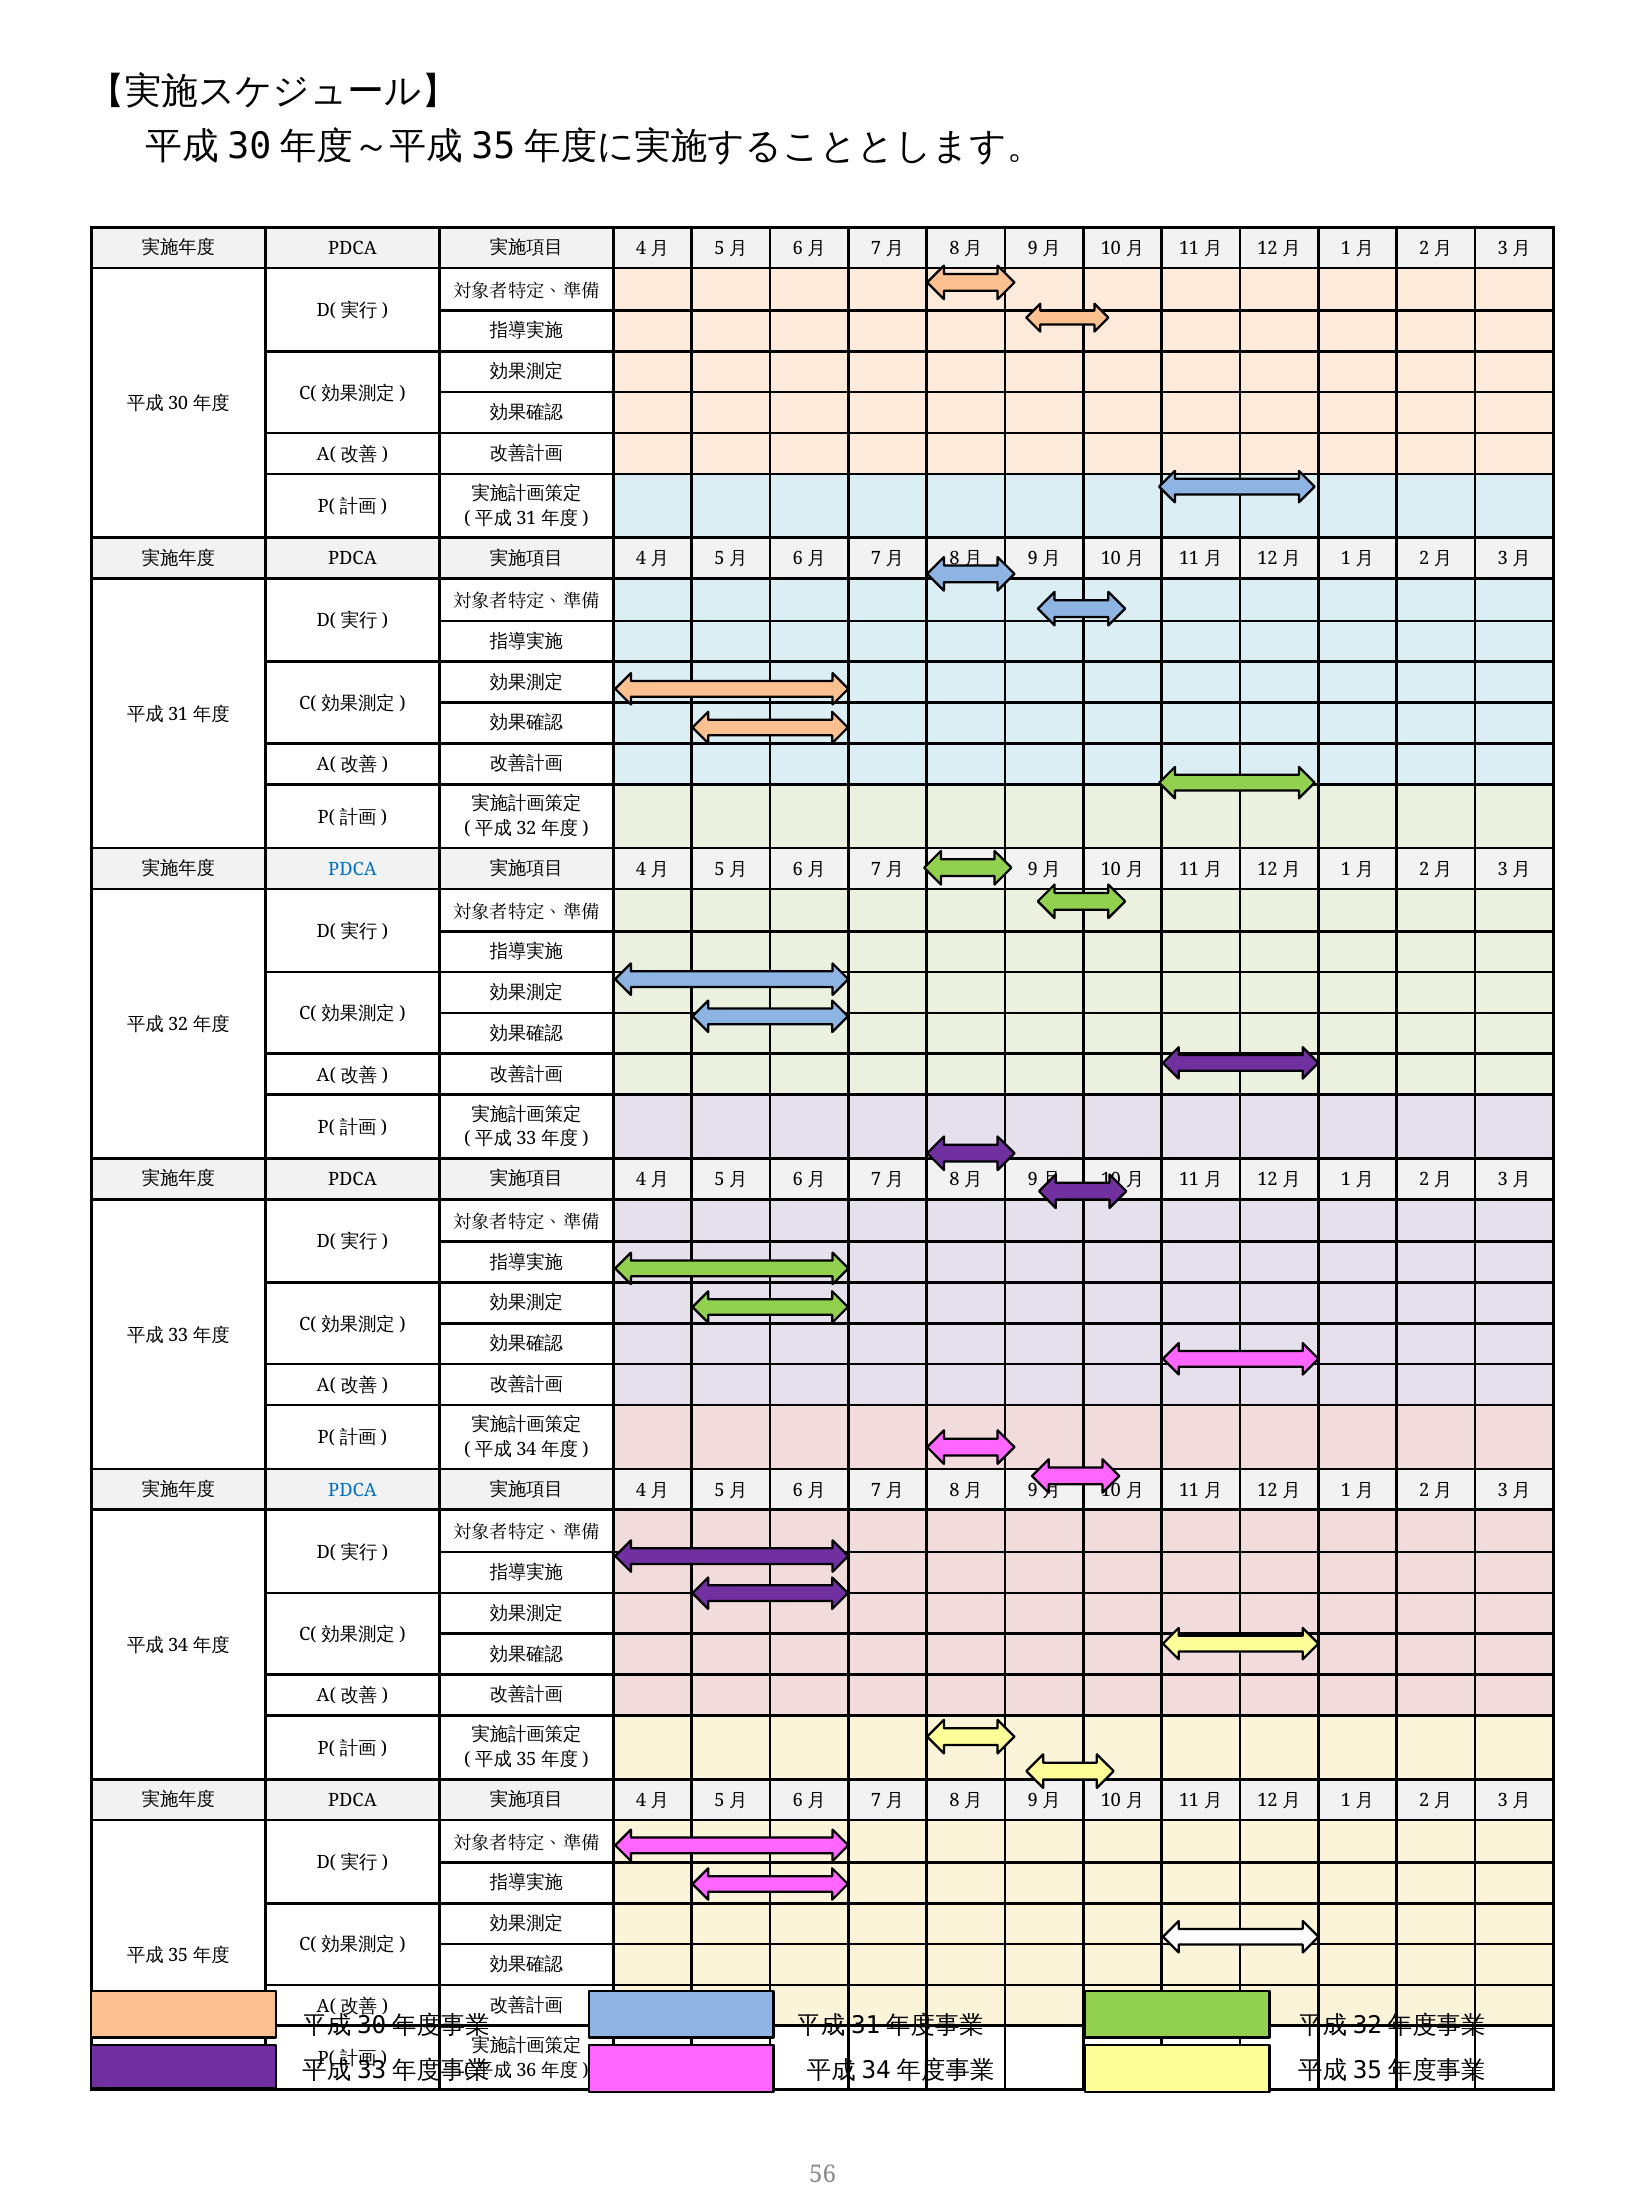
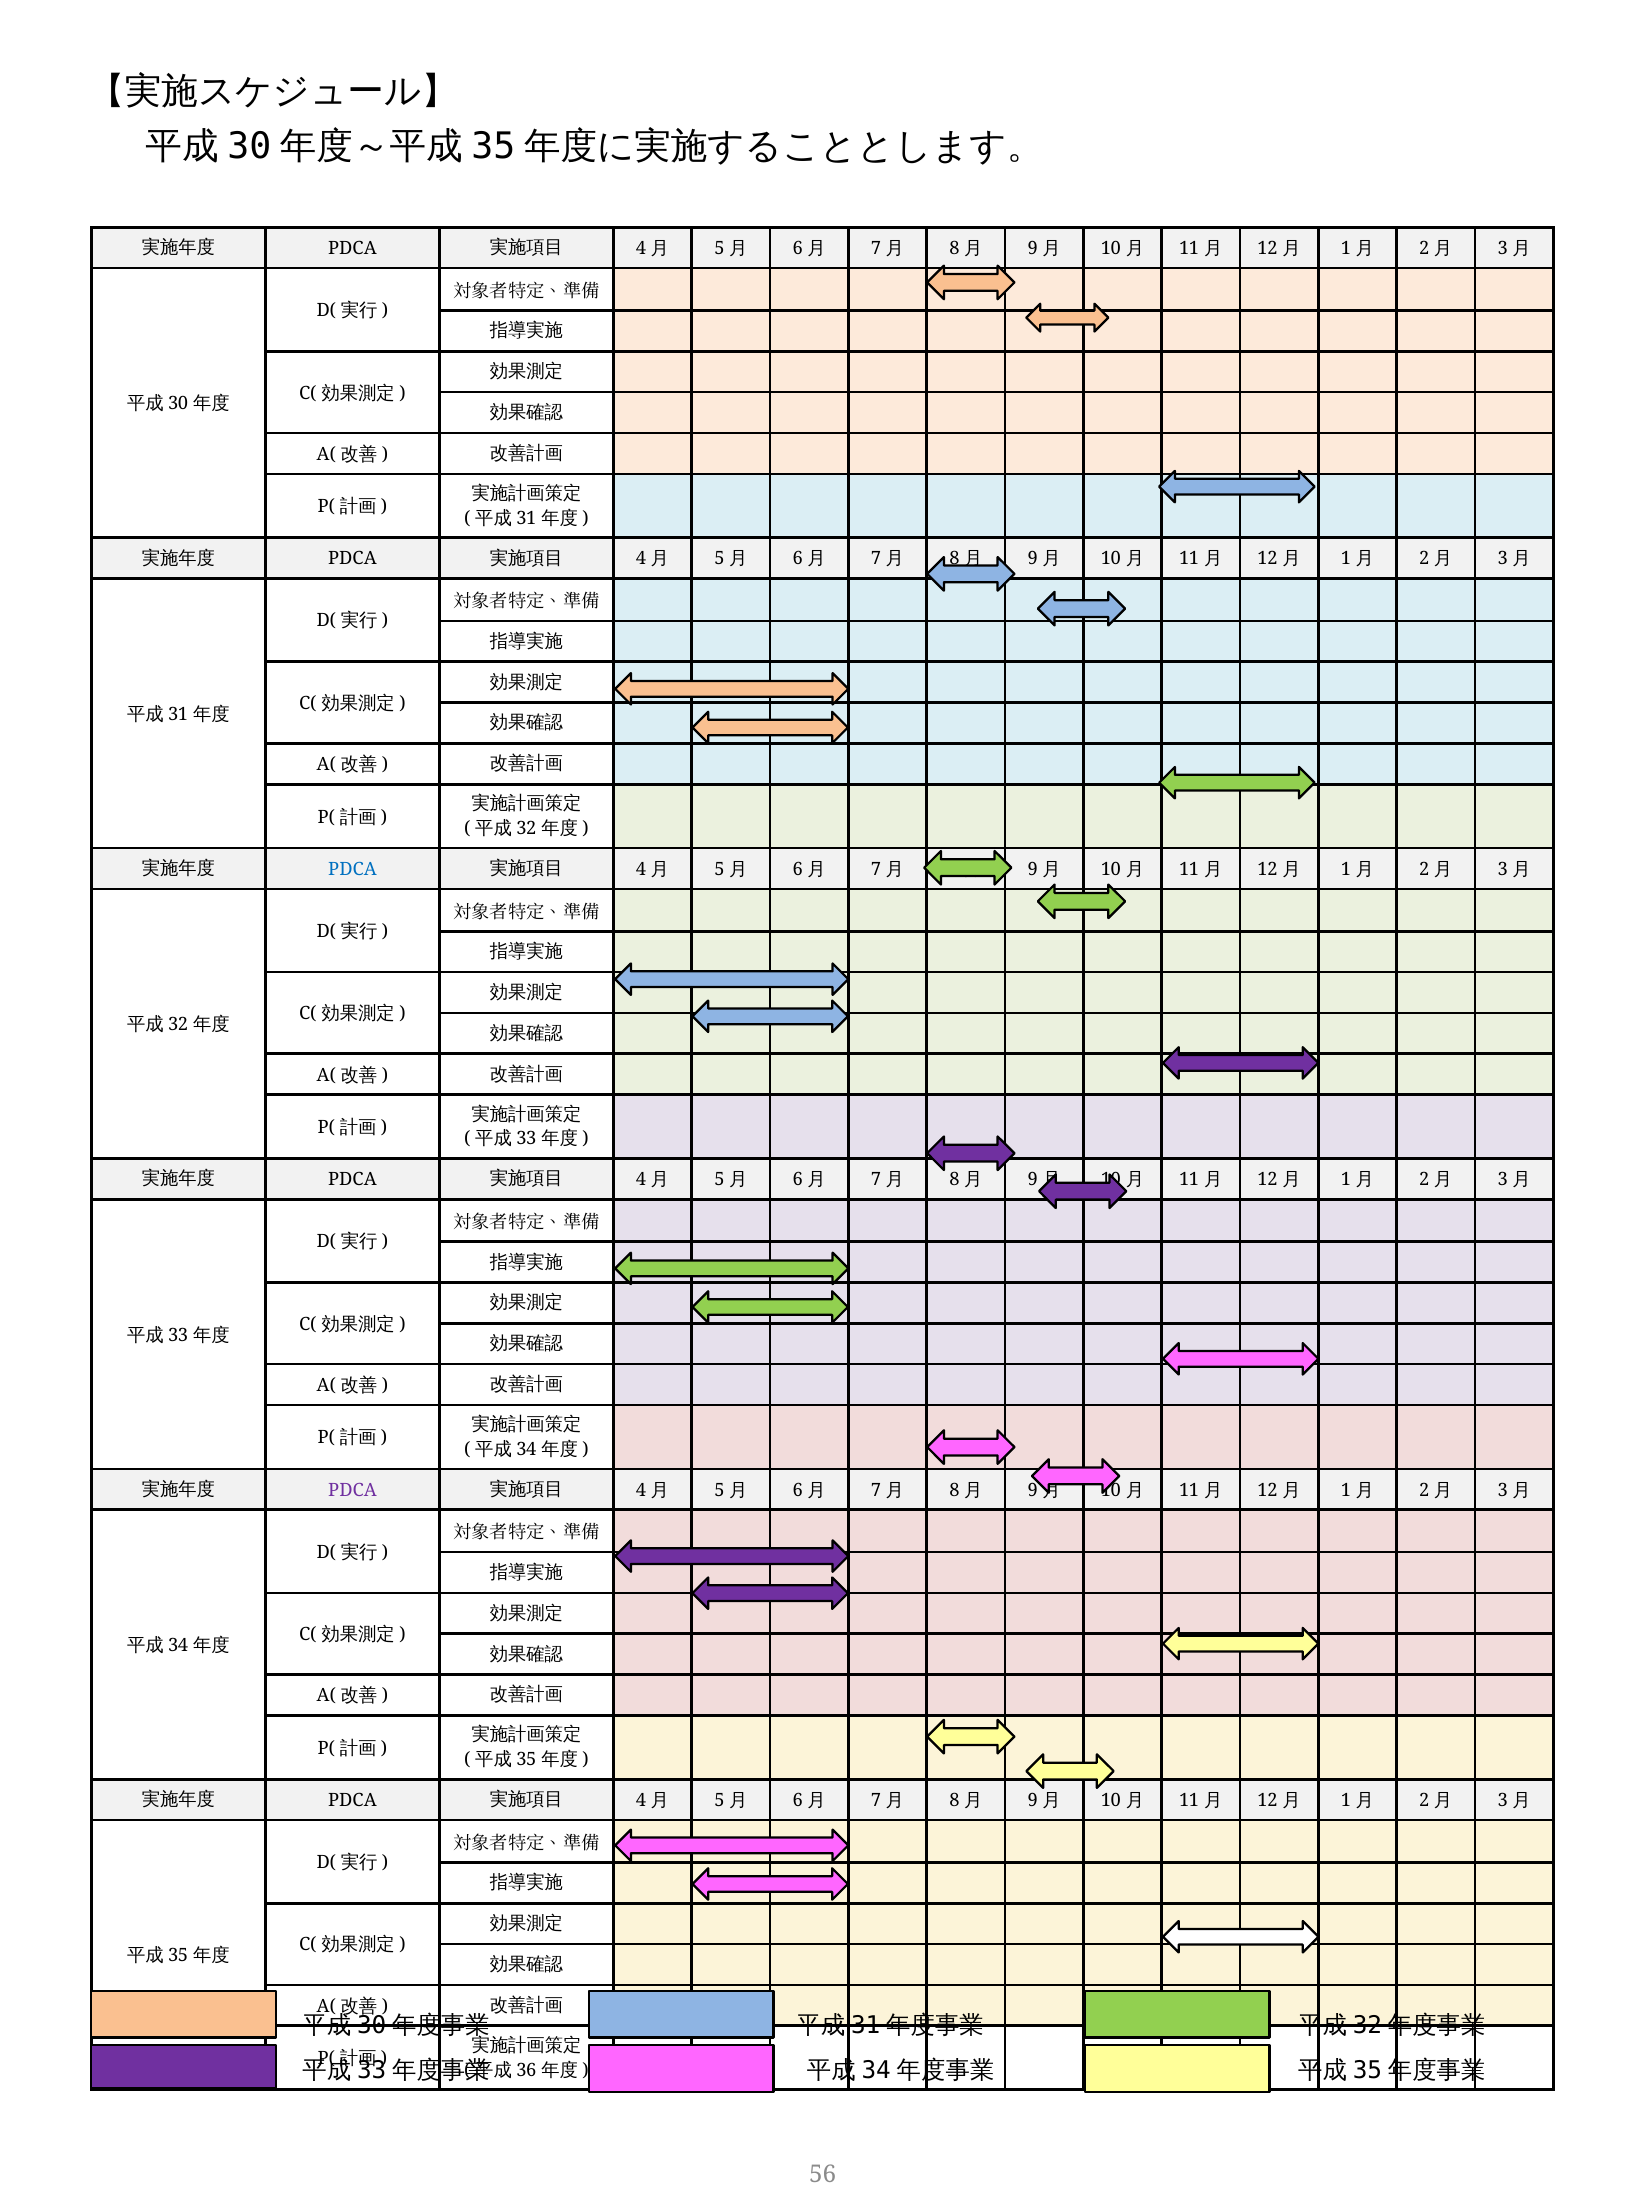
PDCA colour: blue -> purple (352, 1490)
